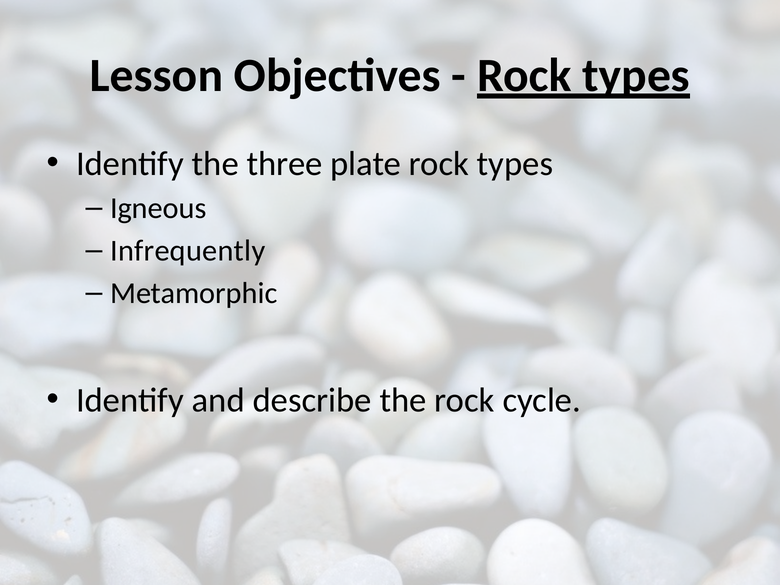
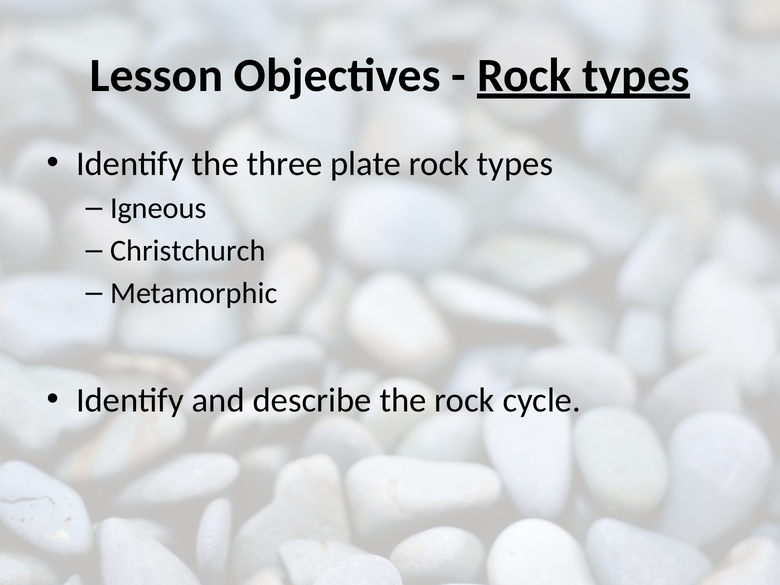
Infrequently: Infrequently -> Christchurch (188, 251)
